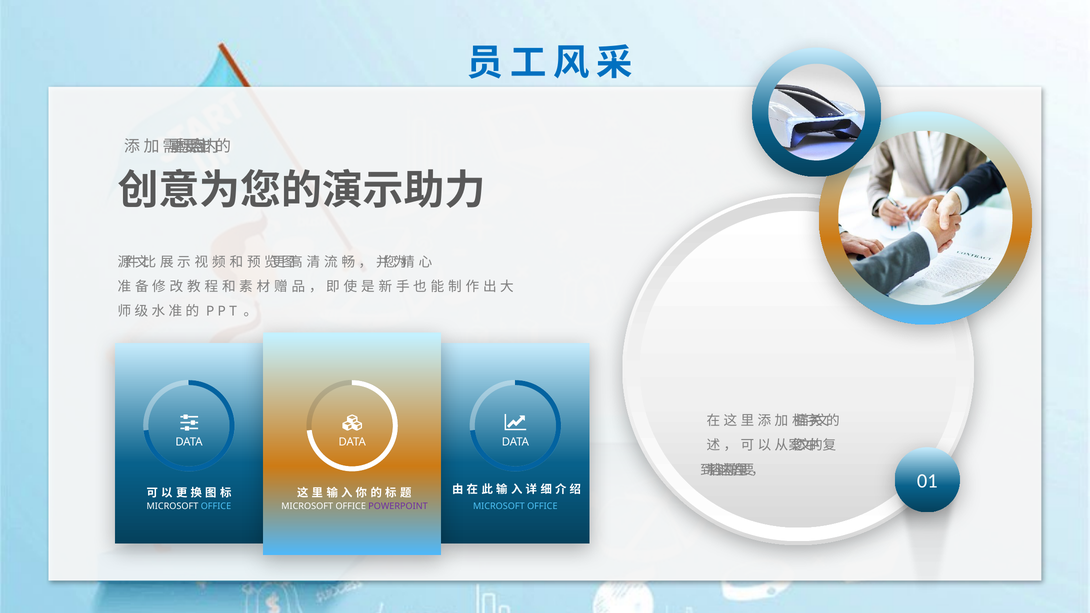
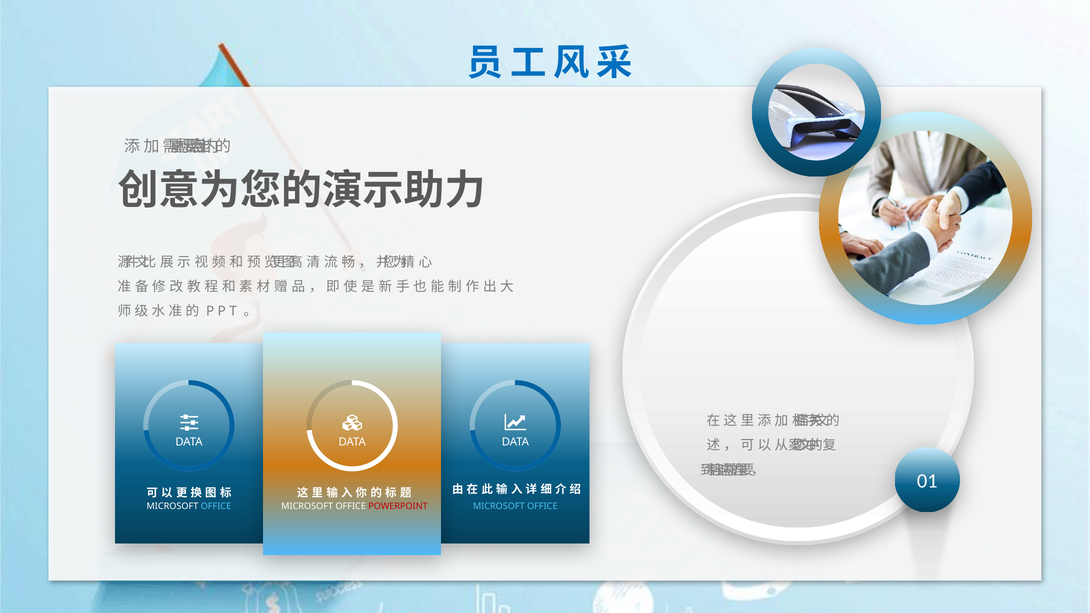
POWERPOINT colour: purple -> red (398, 506)
